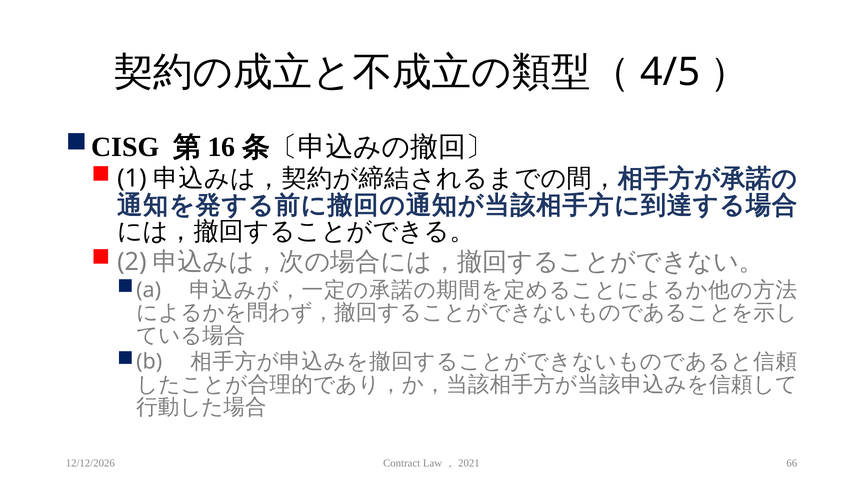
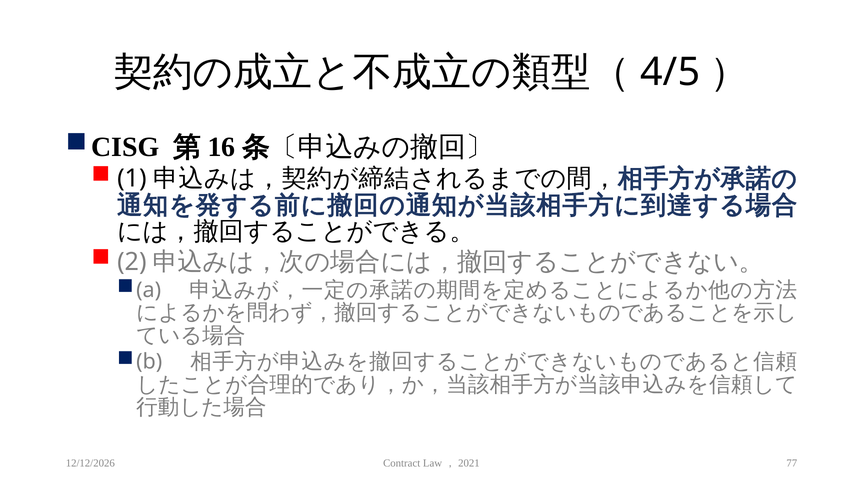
66: 66 -> 77 (792, 464)
